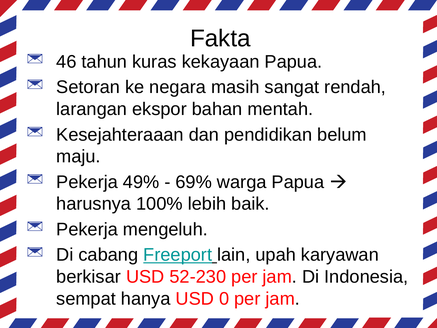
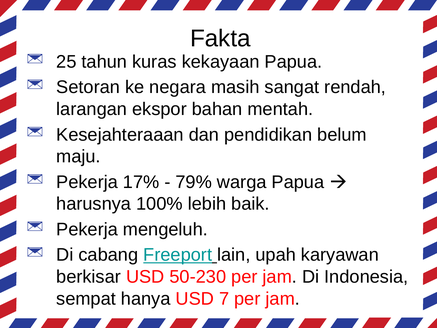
46: 46 -> 25 (66, 62)
49%: 49% -> 17% (141, 182)
69%: 69% -> 79% (194, 182)
52-230: 52-230 -> 50-230 (198, 277)
0: 0 -> 7 (224, 298)
